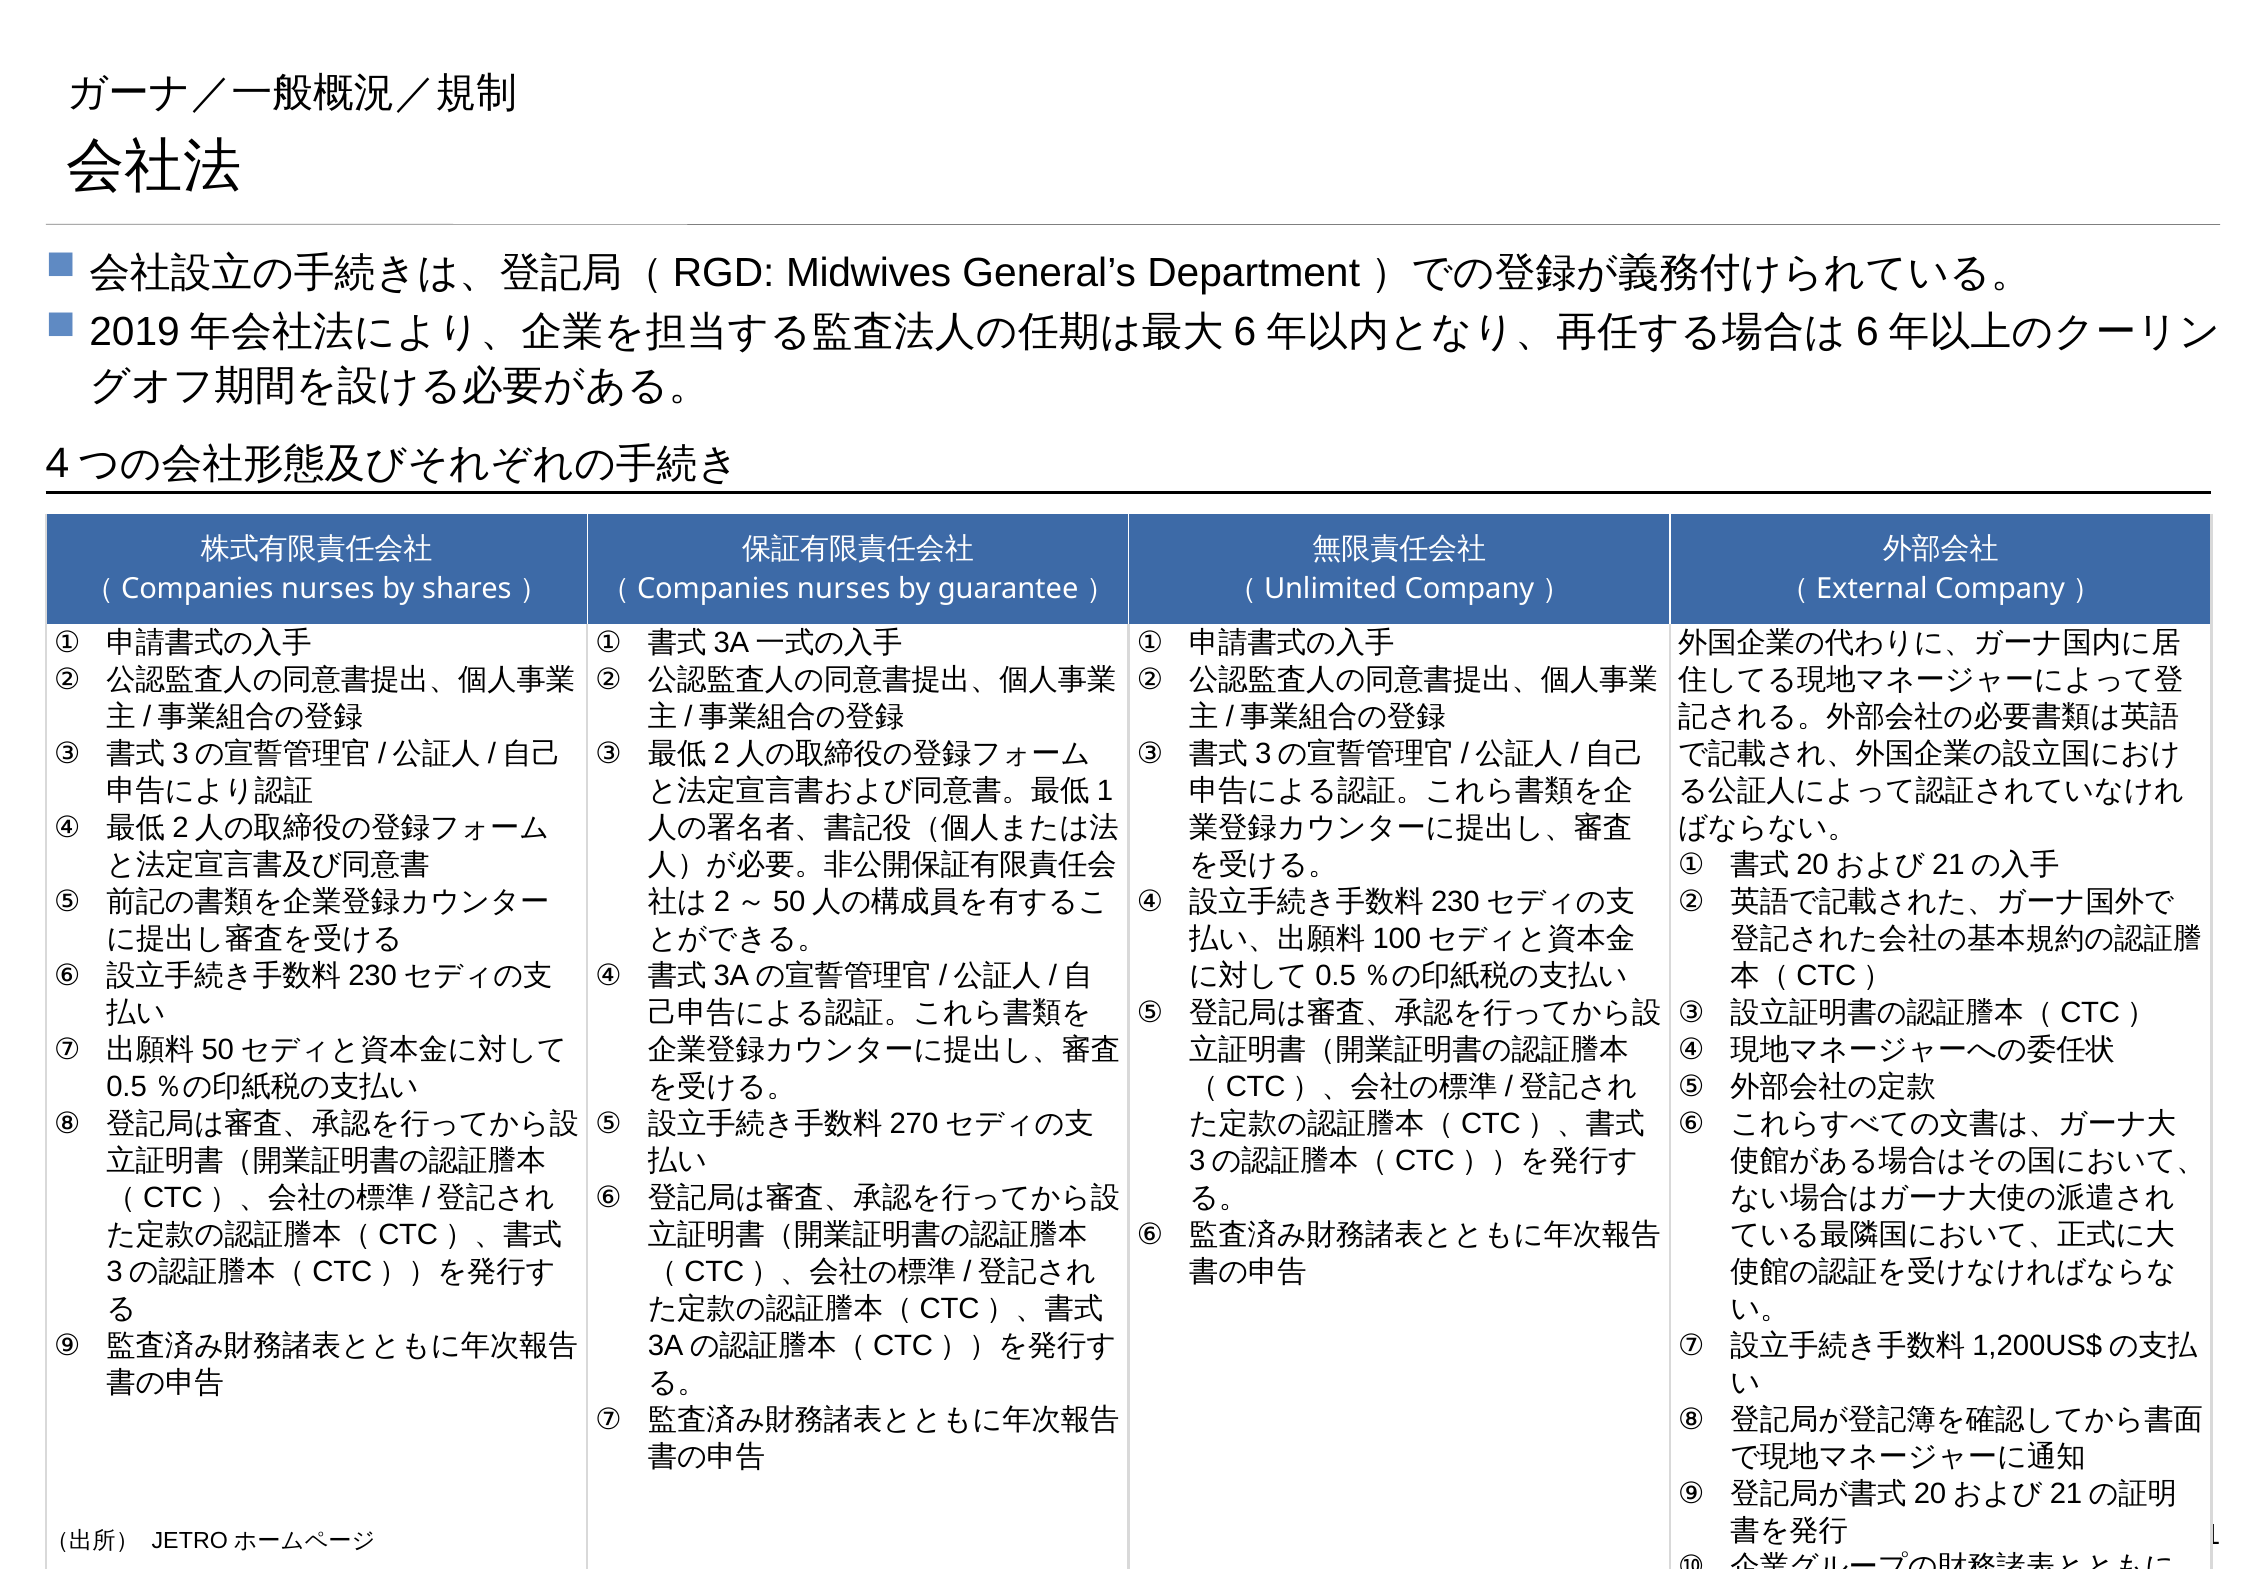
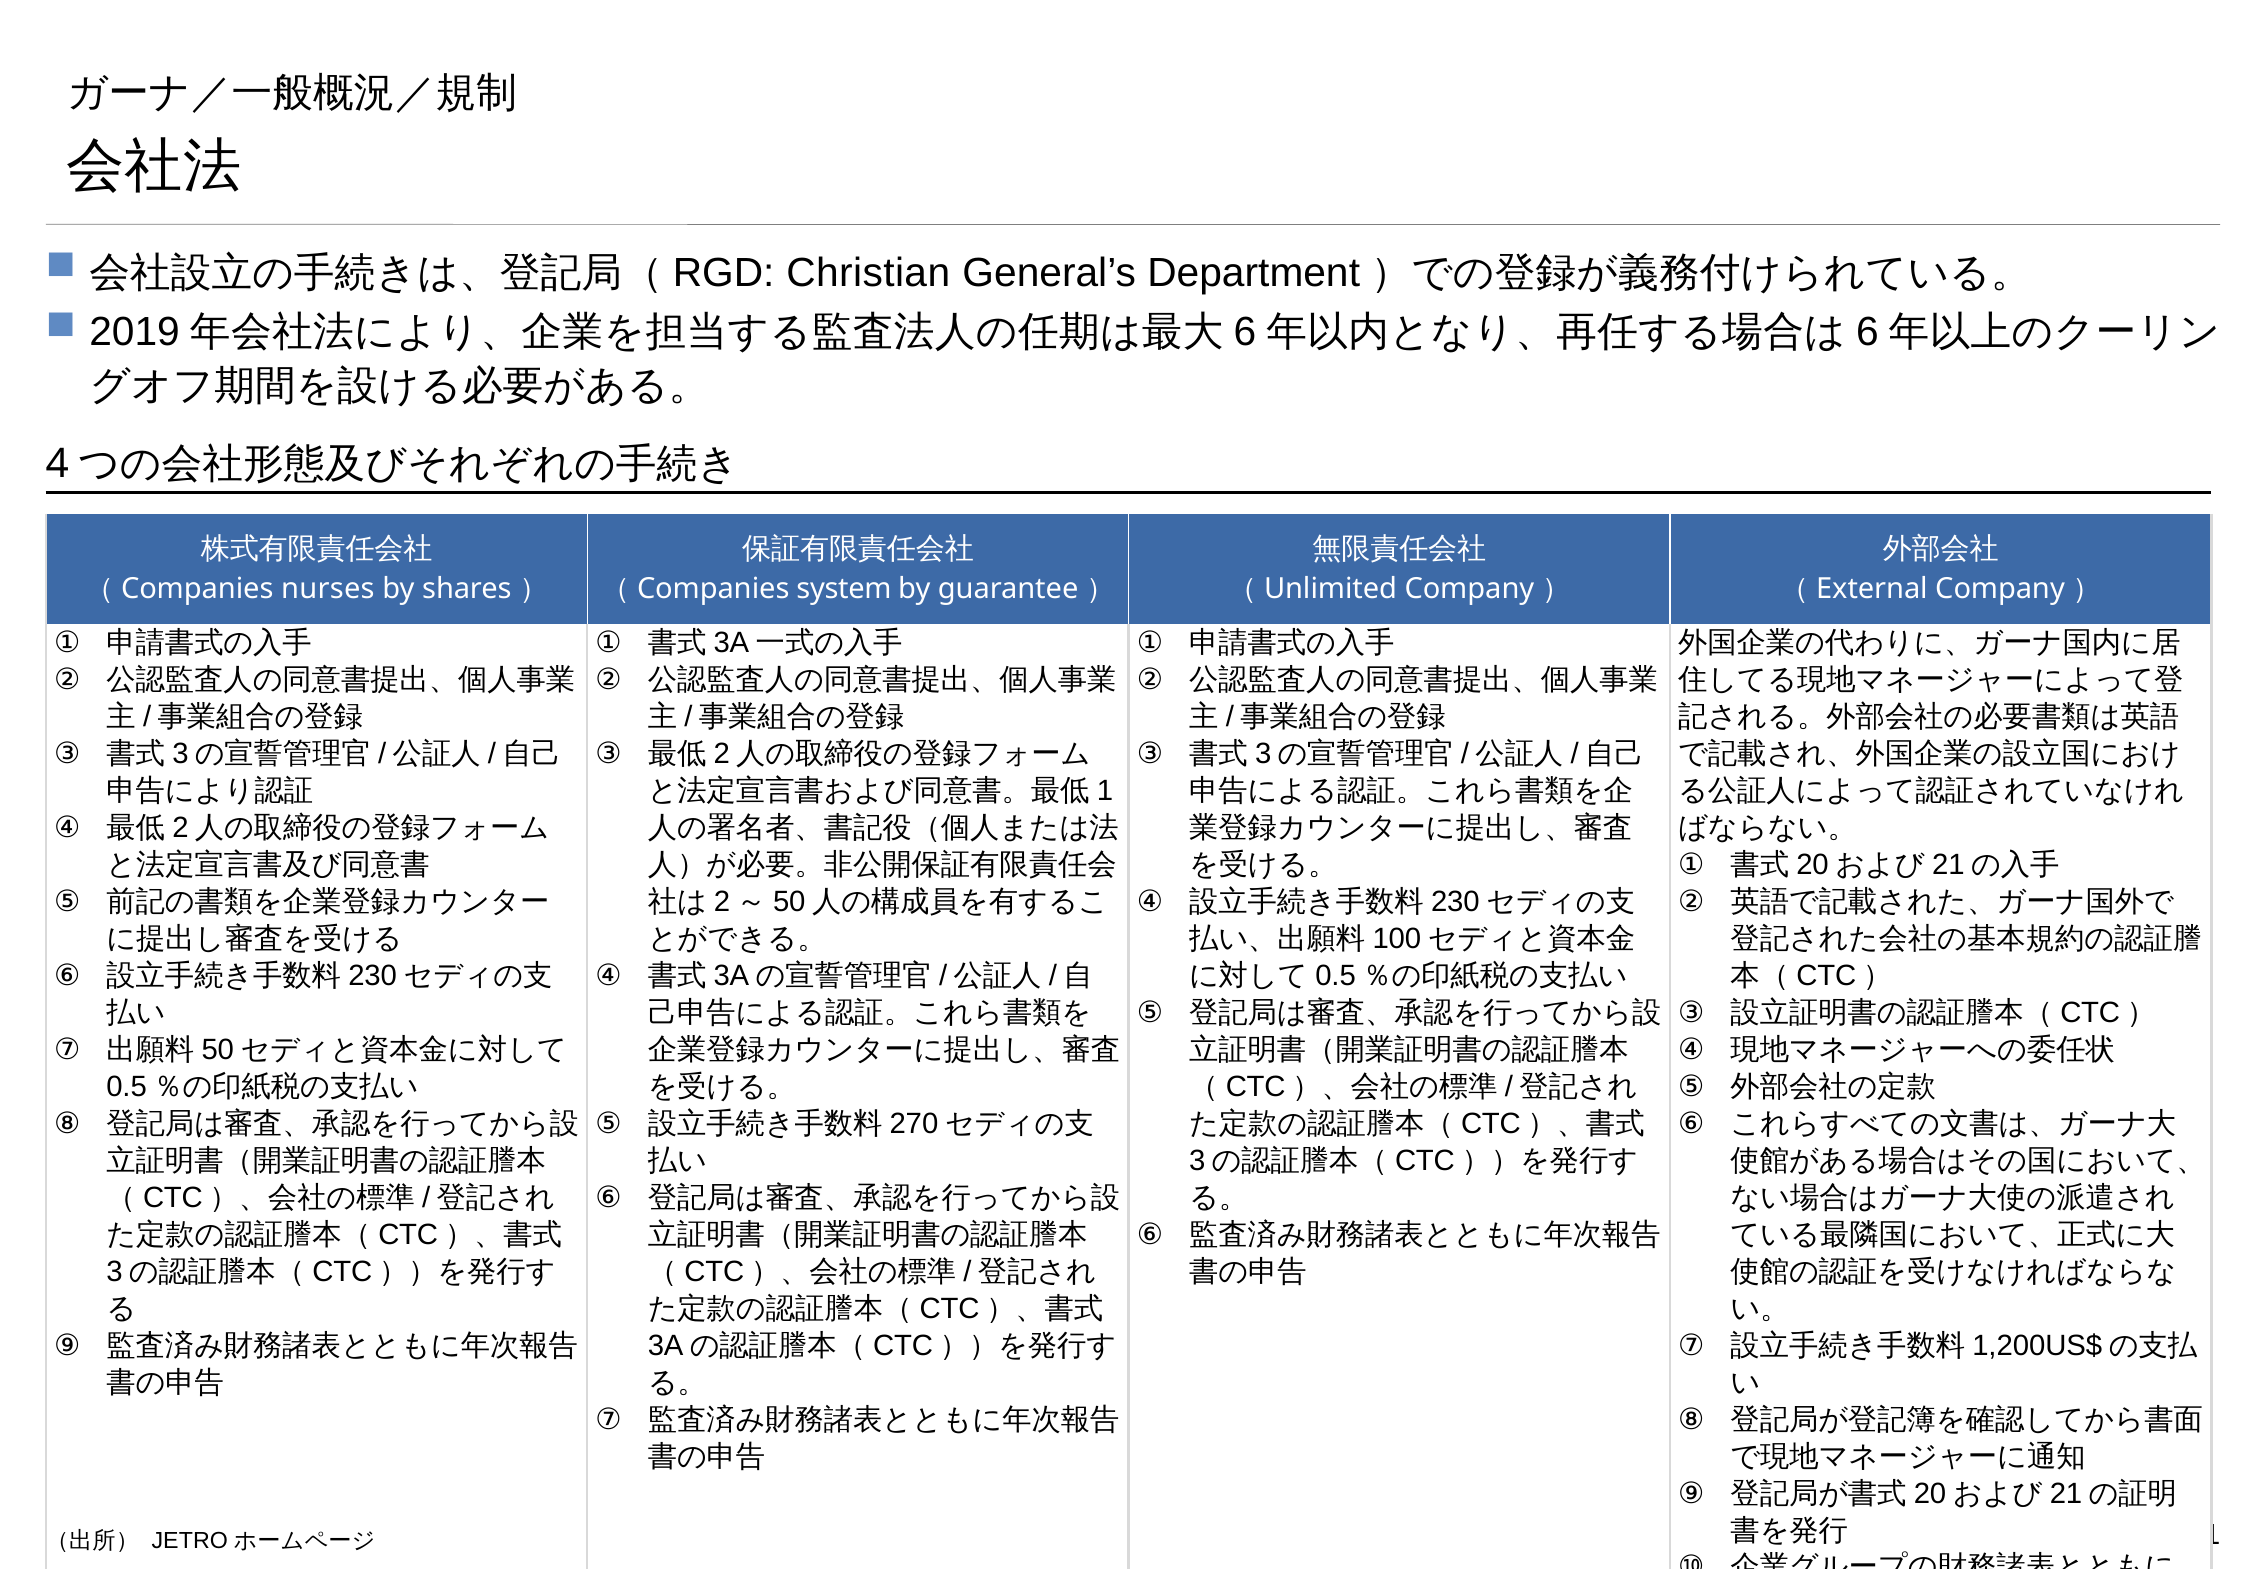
Midwives: Midwives -> Christian (868, 273)
nurses: nurses -> system (844, 589)
